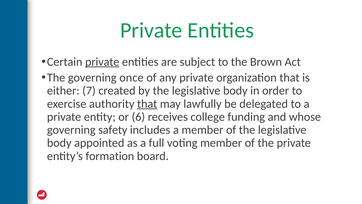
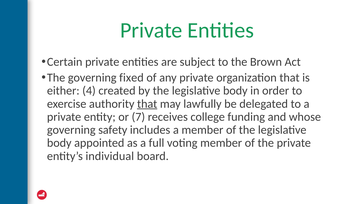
private underline: present -> none (102, 62)
once: once -> fixed (131, 78)
7: 7 -> 4 (89, 91)
6: 6 -> 7 (138, 117)
formation: formation -> individual (110, 156)
